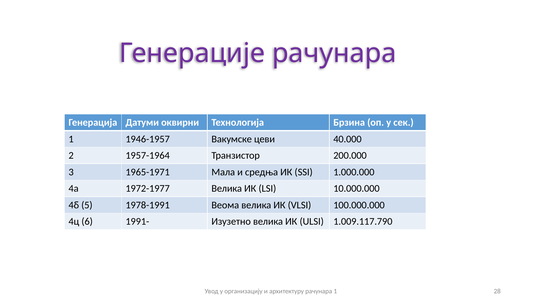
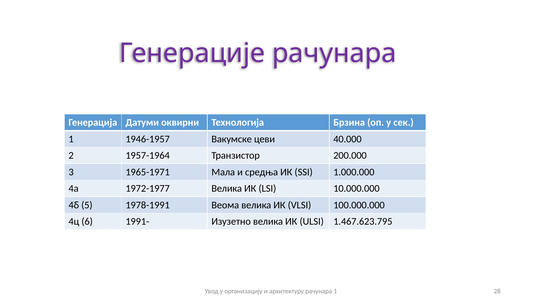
1.009.117.790: 1.009.117.790 -> 1.467.623.795 (363, 221)
